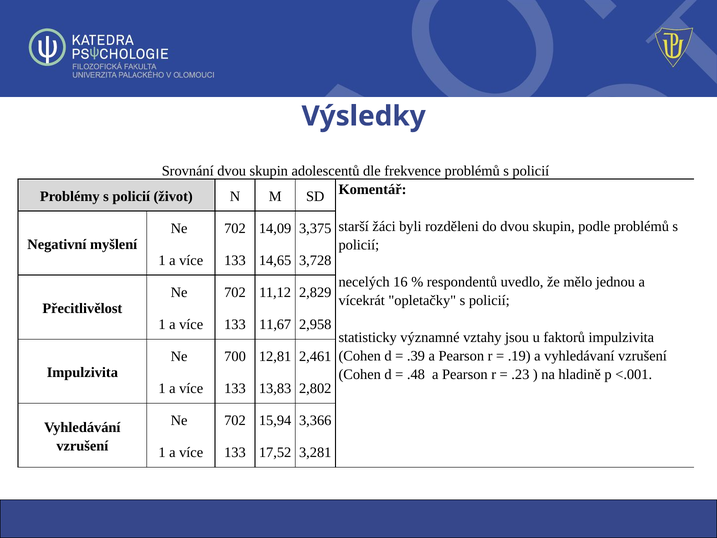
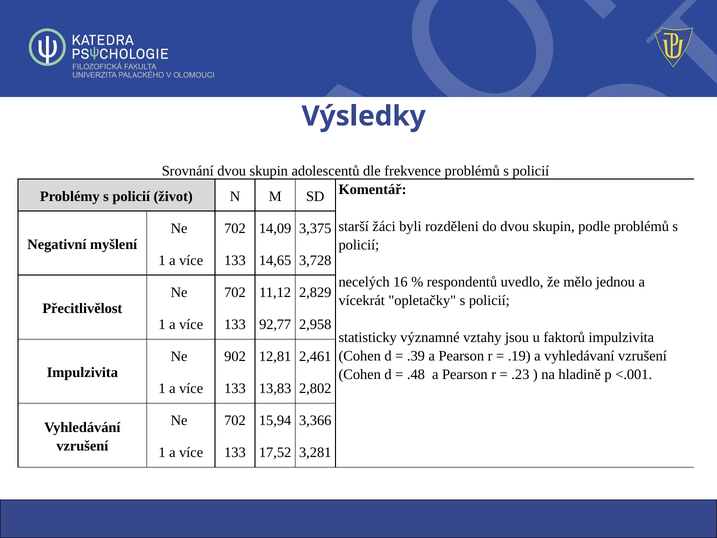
11,67: 11,67 -> 92,77 (275, 324)
700: 700 -> 902 (235, 356)
